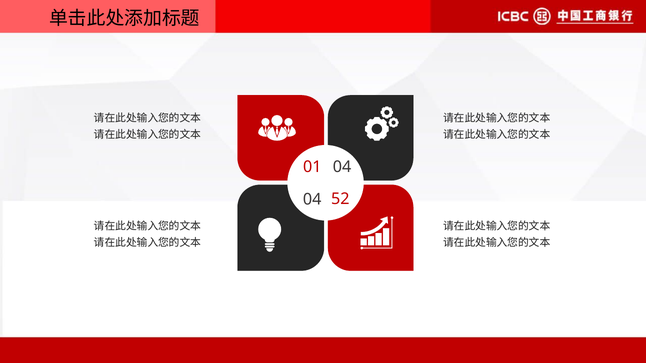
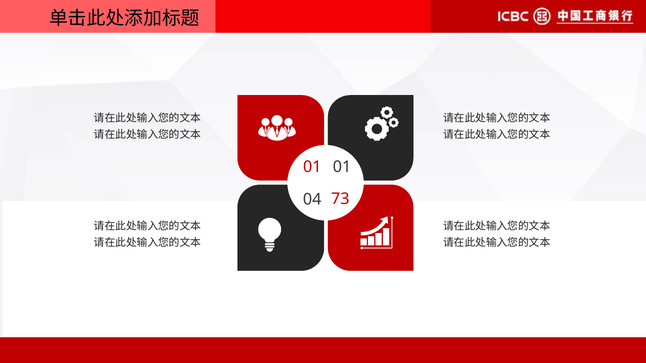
01 04: 04 -> 01 (342, 167)
52: 52 -> 73 (340, 199)
